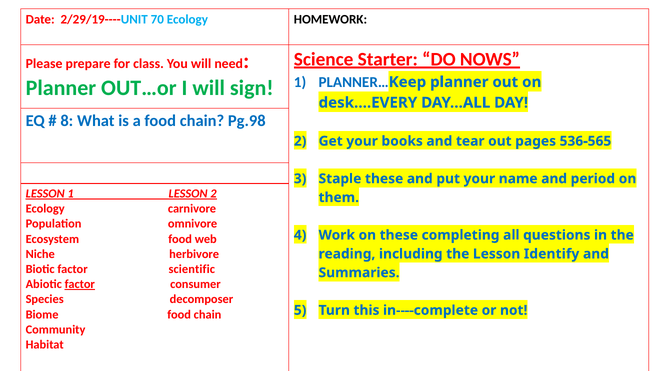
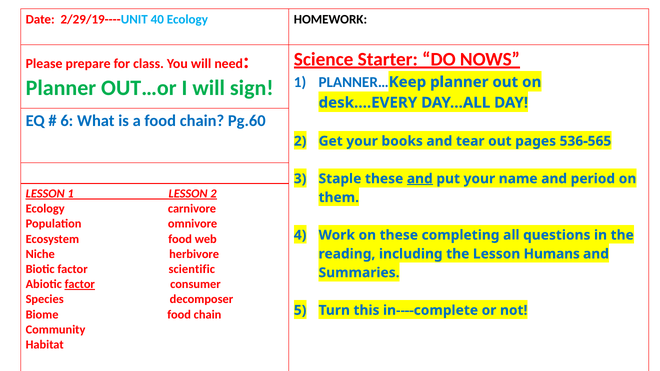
70: 70 -> 40 (157, 19)
8: 8 -> 6 (67, 121)
Pg.98: Pg.98 -> Pg.60 (247, 121)
and underline: none -> present (420, 179)
Identify: Identify -> Humans (552, 254)
